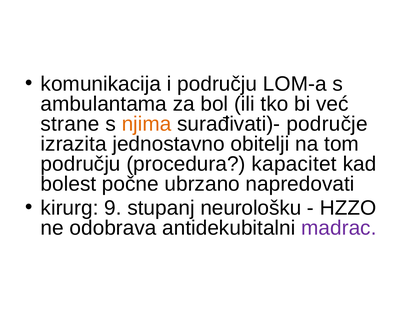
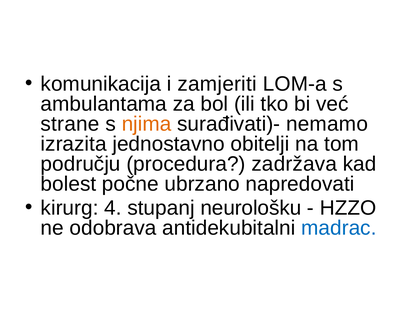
i području: području -> zamjeriti (217, 84)
područje: područje -> nemamo (327, 124)
kapacitet: kapacitet -> zadržava (294, 164)
9: 9 -> 4 (113, 208)
madrac colour: purple -> blue (339, 228)
